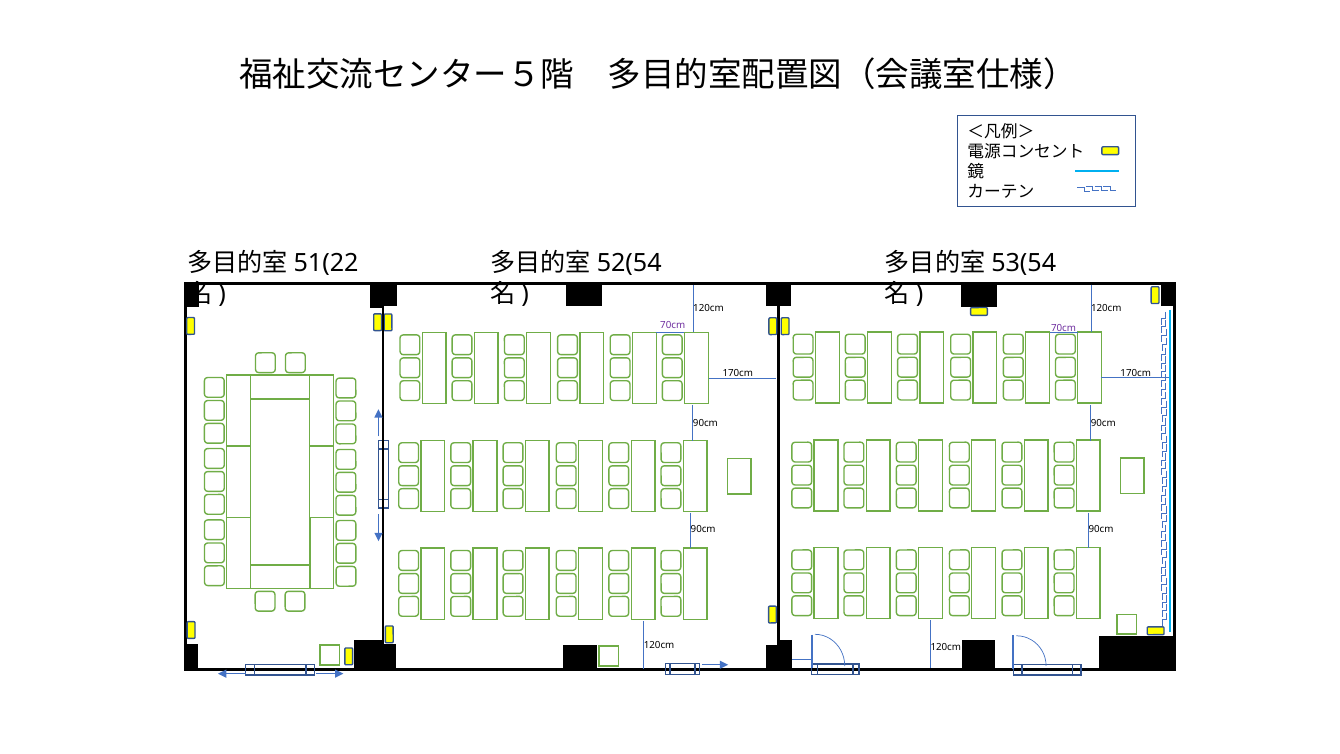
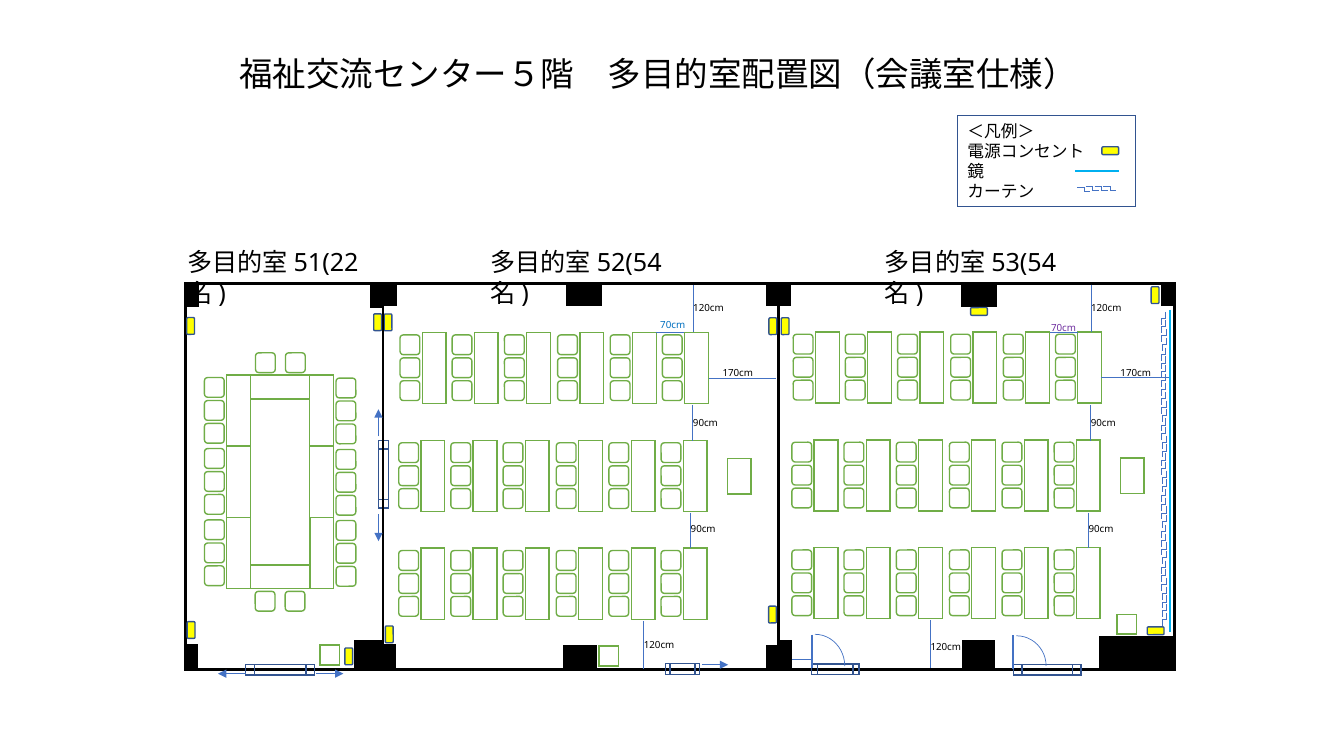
70cm colour: purple -> blue (673, 326)
